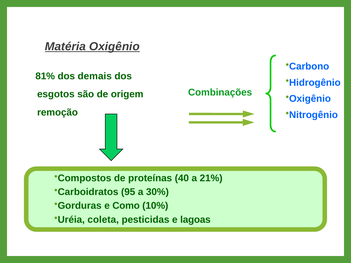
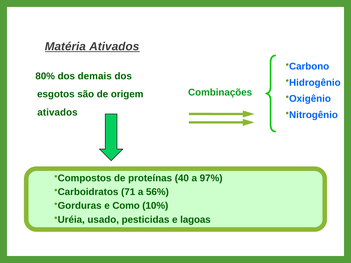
Matéria Oxigênio: Oxigênio -> Ativados (114, 47)
81%: 81% -> 80% (45, 76)
remoção: remoção -> ativados (57, 112)
21%: 21% -> 97% (211, 178)
95: 95 -> 71 (128, 192)
30%: 30% -> 56% (157, 192)
coleta: coleta -> usado (103, 220)
